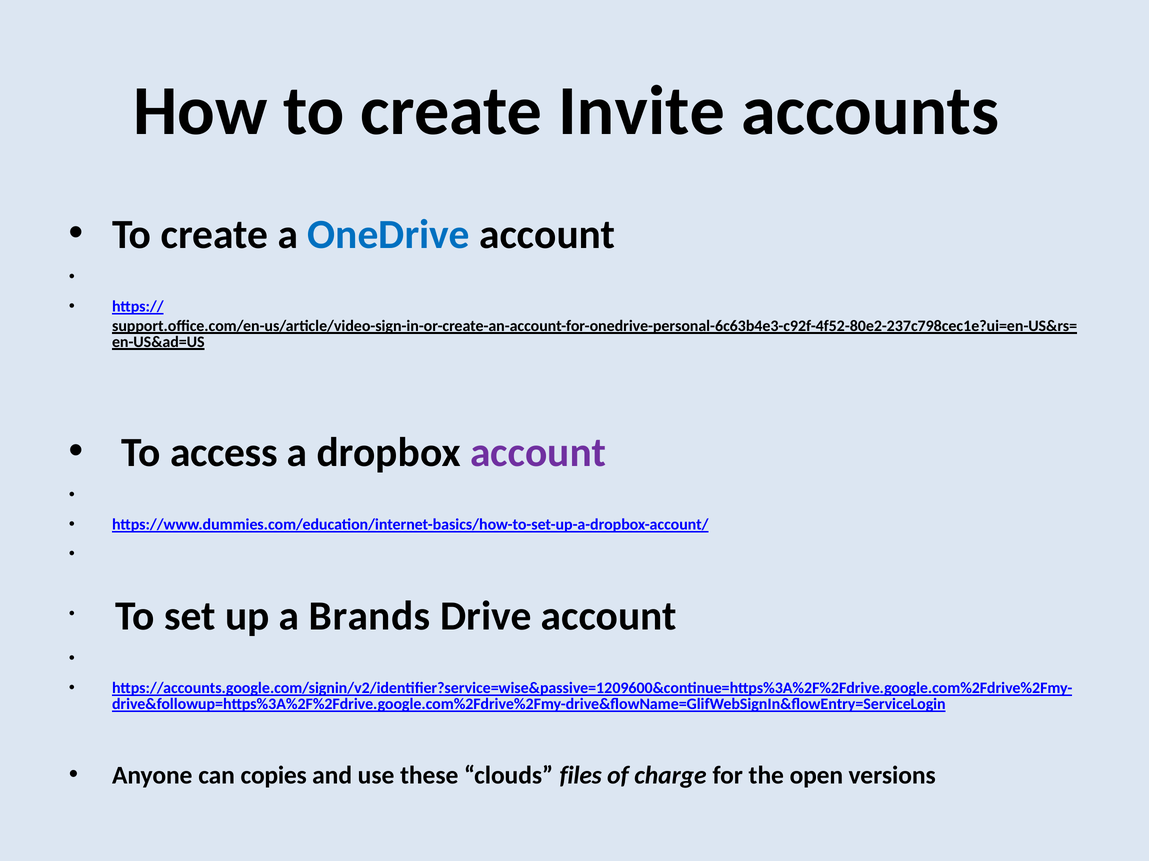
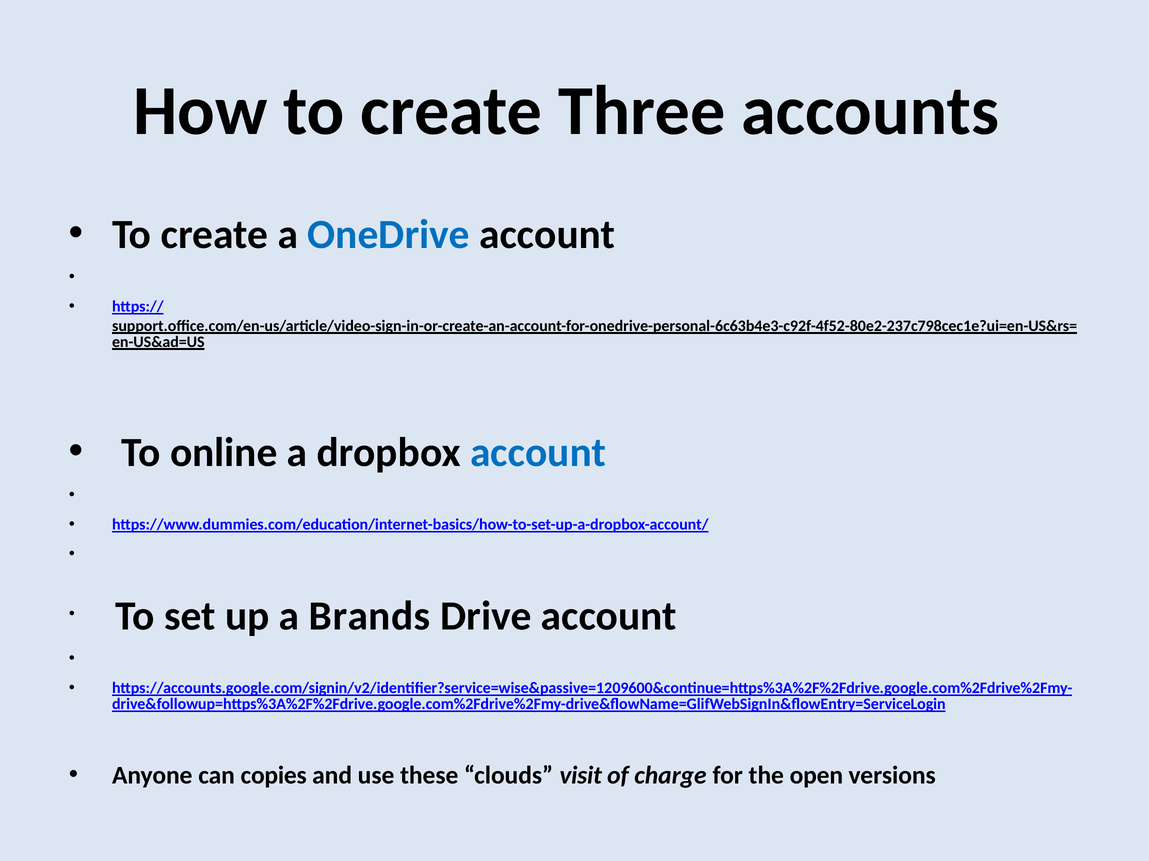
Invite: Invite -> Three (642, 111)
access: access -> online (224, 453)
account colour: purple -> blue (538, 453)
files: files -> visit (581, 776)
